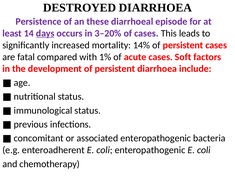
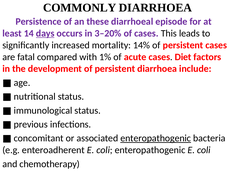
DESTROYED: DESTROYED -> COMMONLY (80, 8)
Soft: Soft -> Diet (183, 57)
enteropathogenic underline: none -> present (156, 138)
